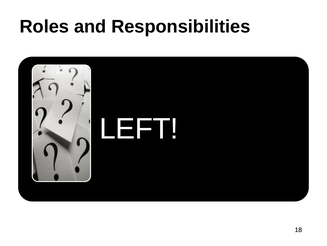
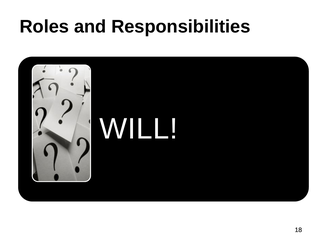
LEFT: LEFT -> WILL (139, 129)
